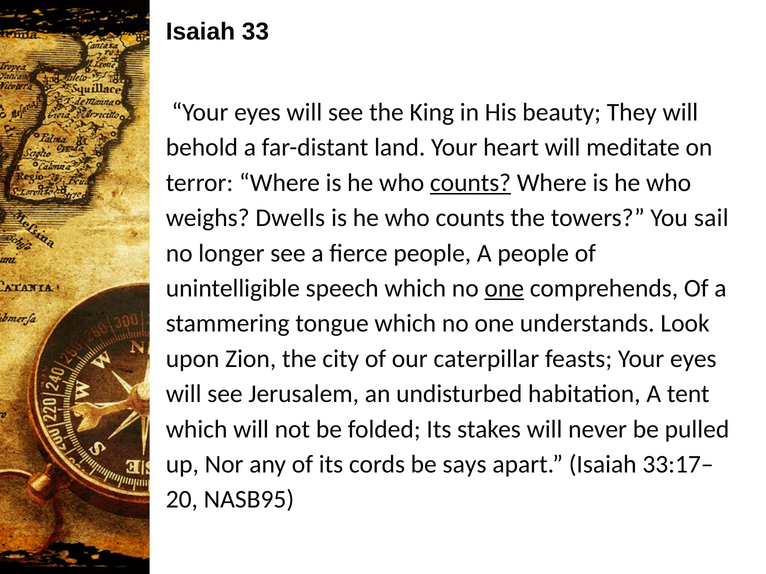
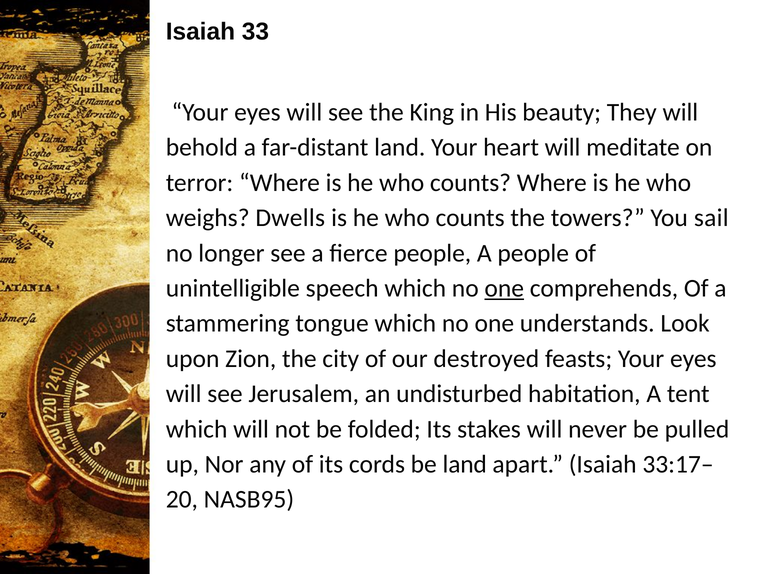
counts underline: present -> none (471, 183)
caterpillar: caterpillar -> destroyed (486, 359)
be says: says -> land (465, 465)
